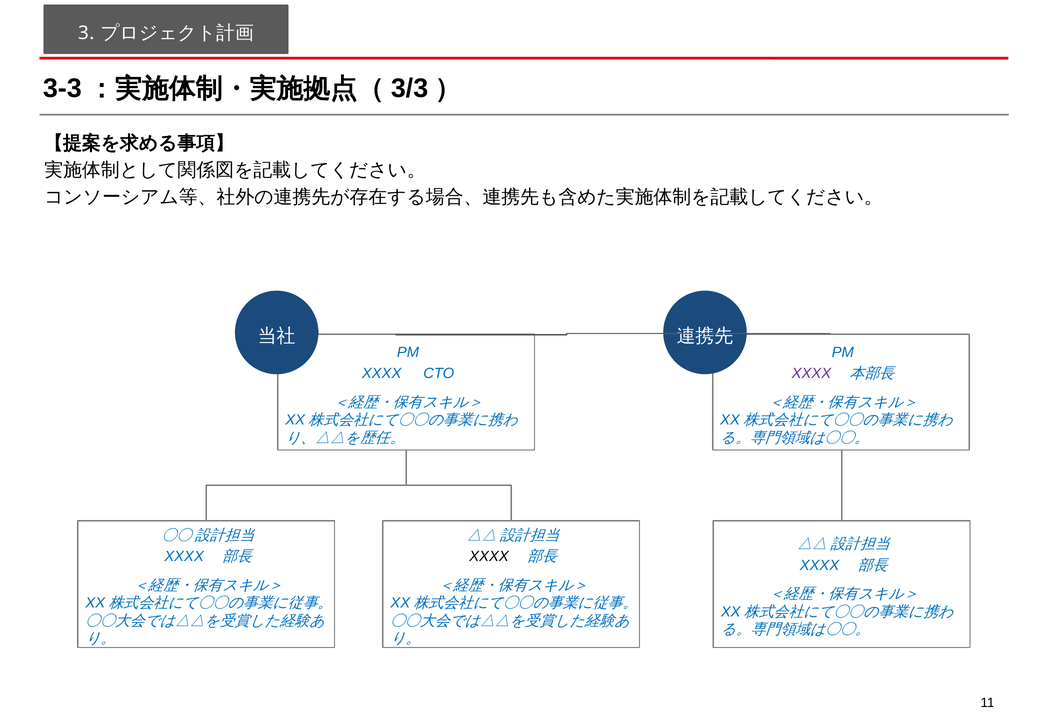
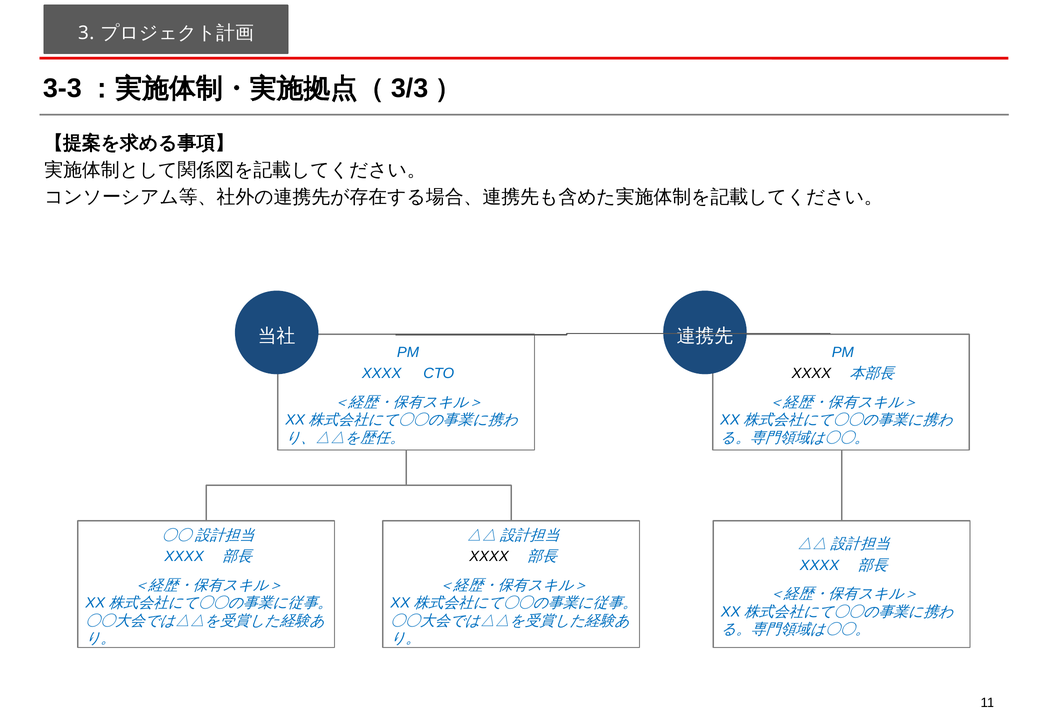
XXXX colour: purple -> black (811, 373)
